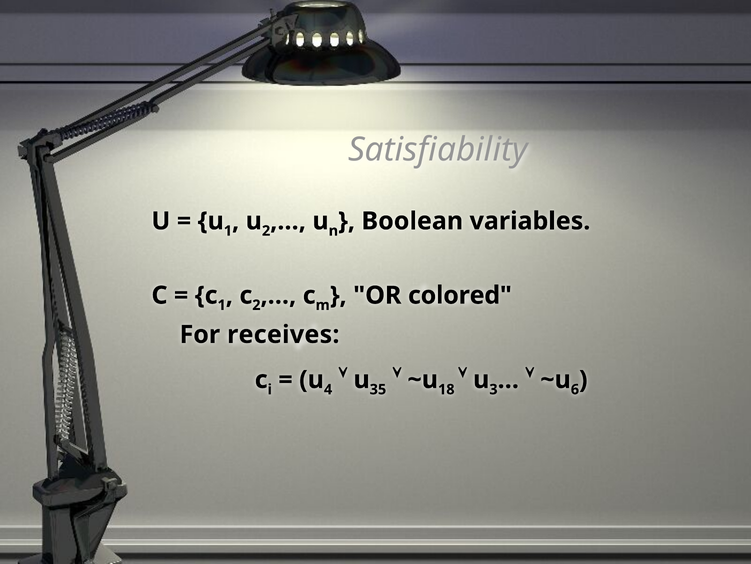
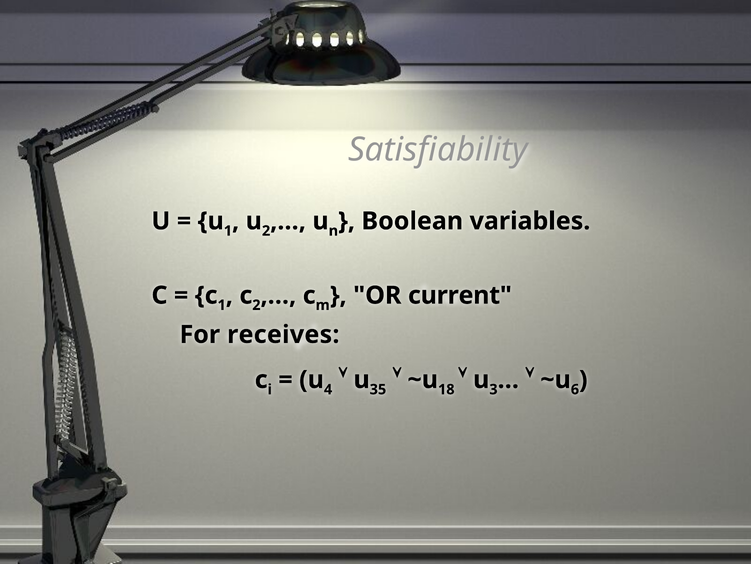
colored: colored -> current (460, 295)
